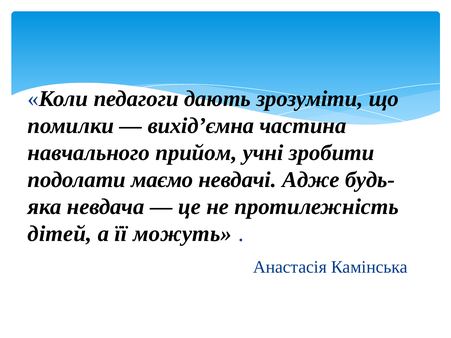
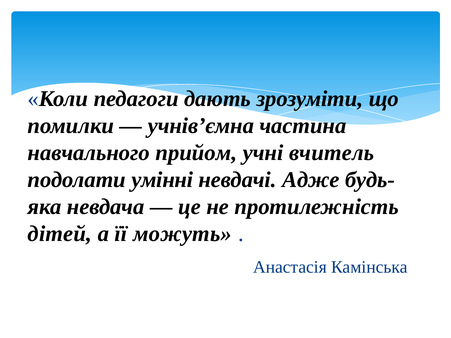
вихід’ємна: вихід’ємна -> учнів’ємна (201, 126)
зробити: зробити -> вчитель (332, 153)
маємо: маємо -> умінні (162, 180)
